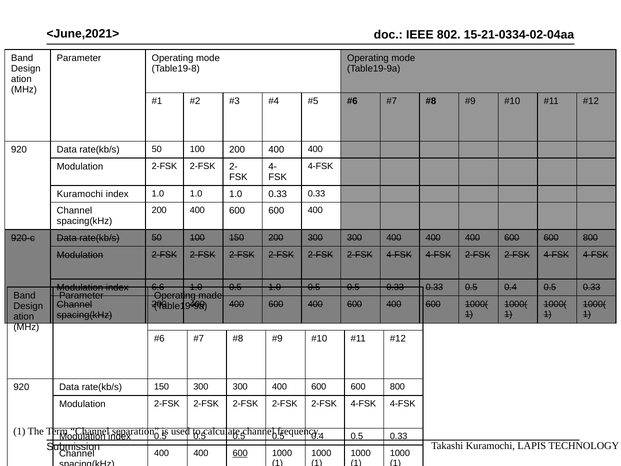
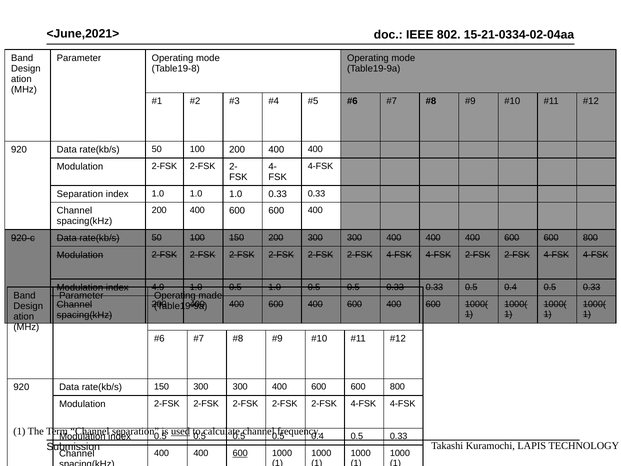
Kuramochi: Kuramochi -> Separation (80, 194)
6.6: 6.6 -> 4.9 (158, 287)
used underline: none -> present (181, 431)
